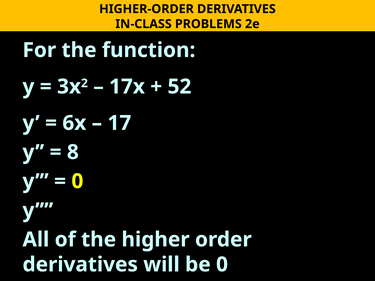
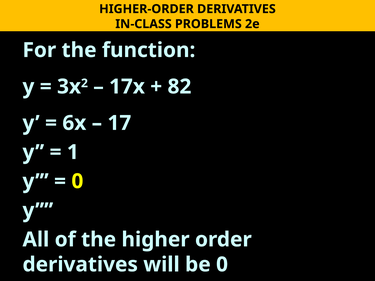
52: 52 -> 82 (179, 87)
8: 8 -> 1 (73, 152)
